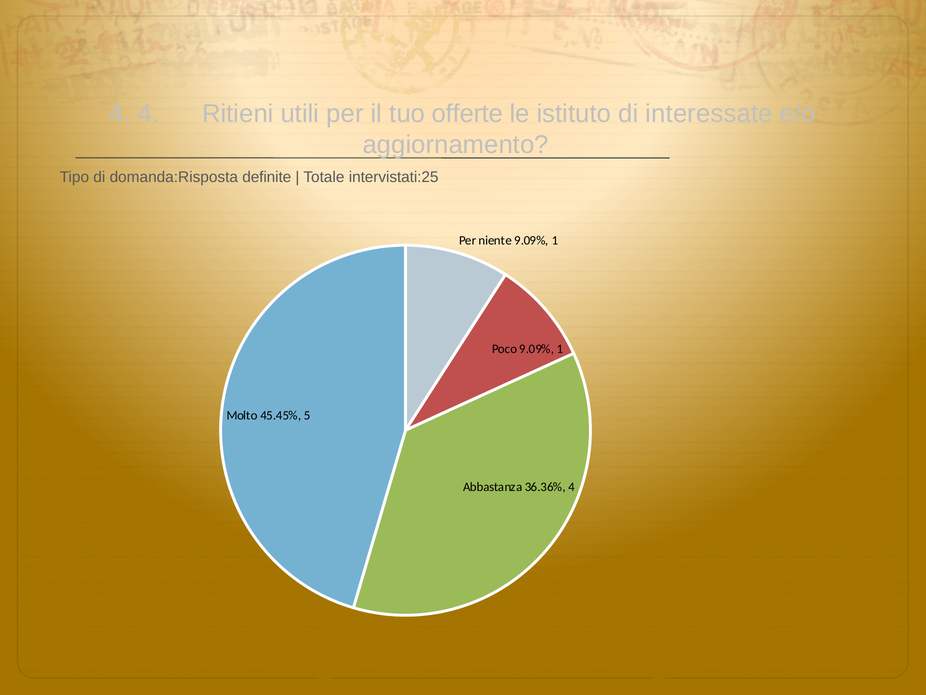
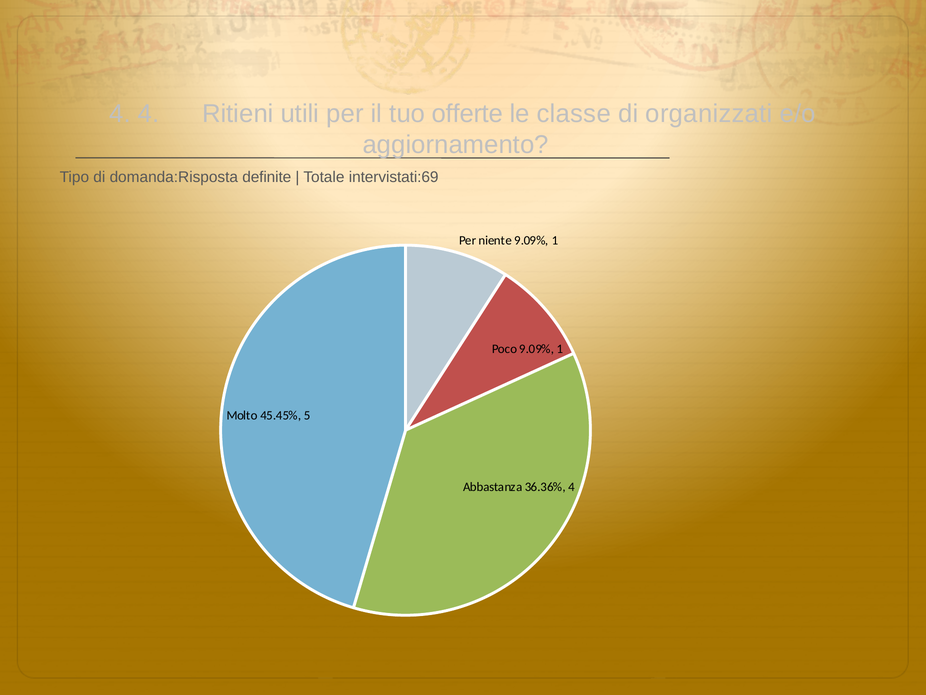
istituto: istituto -> classe (574, 114)
interessate: interessate -> organizzati (709, 114)
intervistati:25: intervistati:25 -> intervistati:69 (394, 177)
